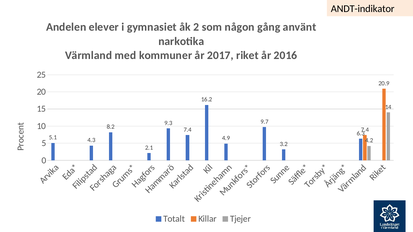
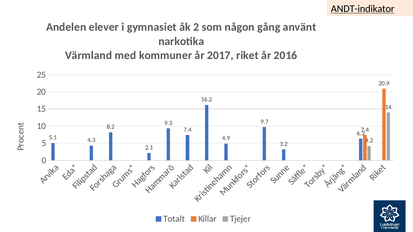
ANDT-indikator underline: none -> present (363, 9)
